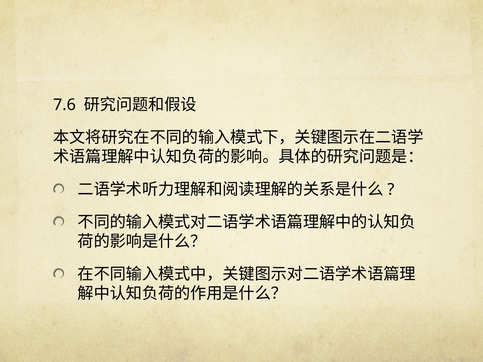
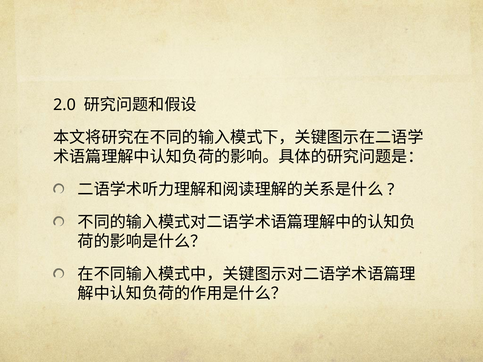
7.6: 7.6 -> 2.0 (64, 105)
